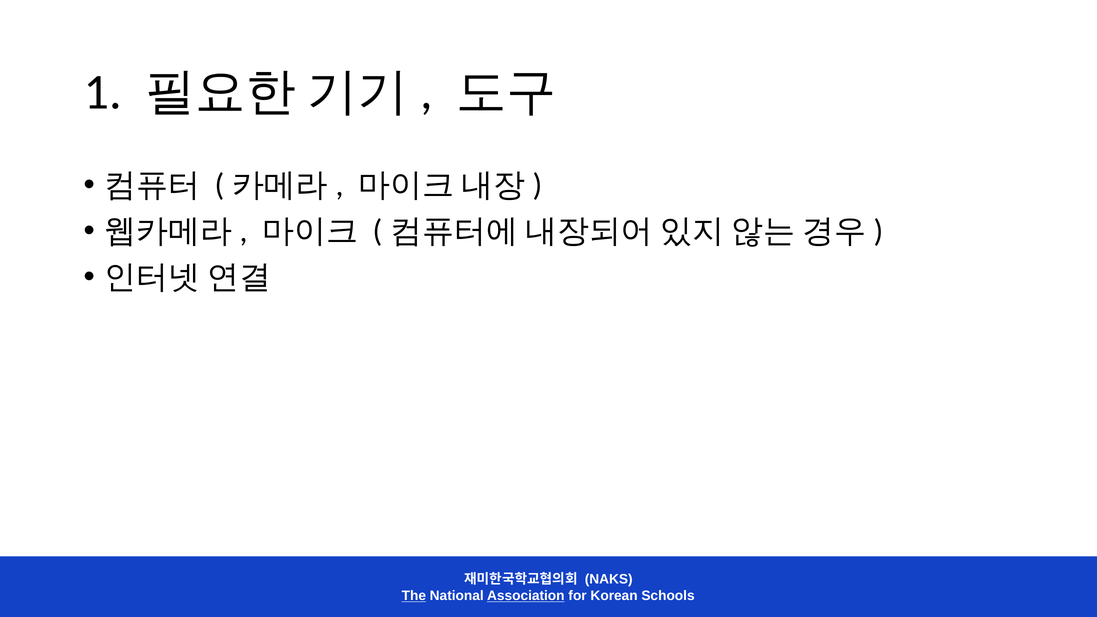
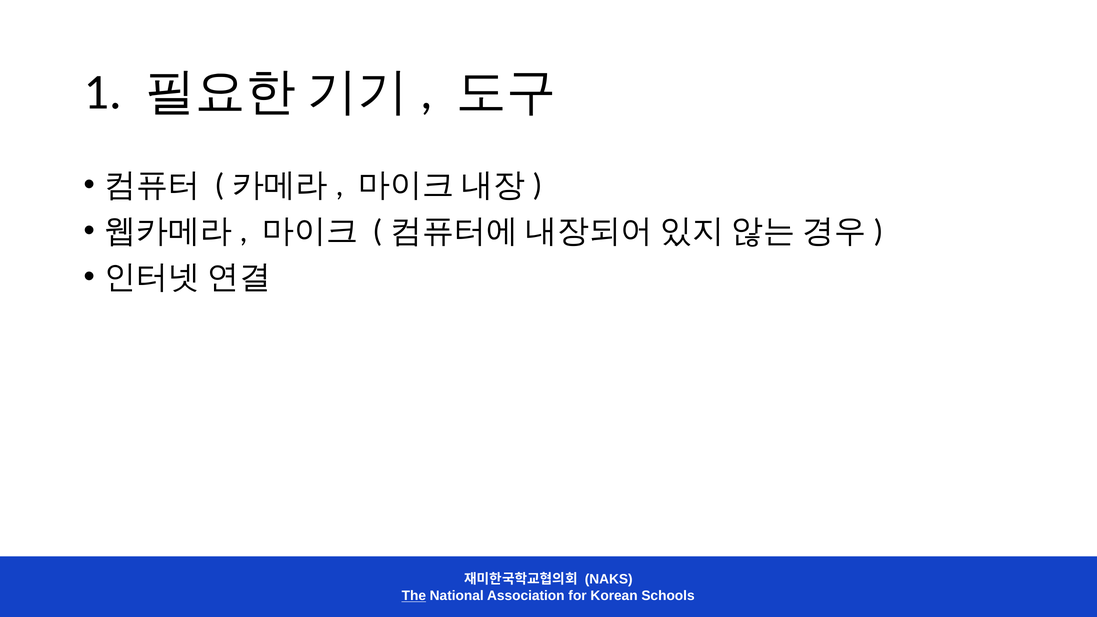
Association underline: present -> none (526, 596)
